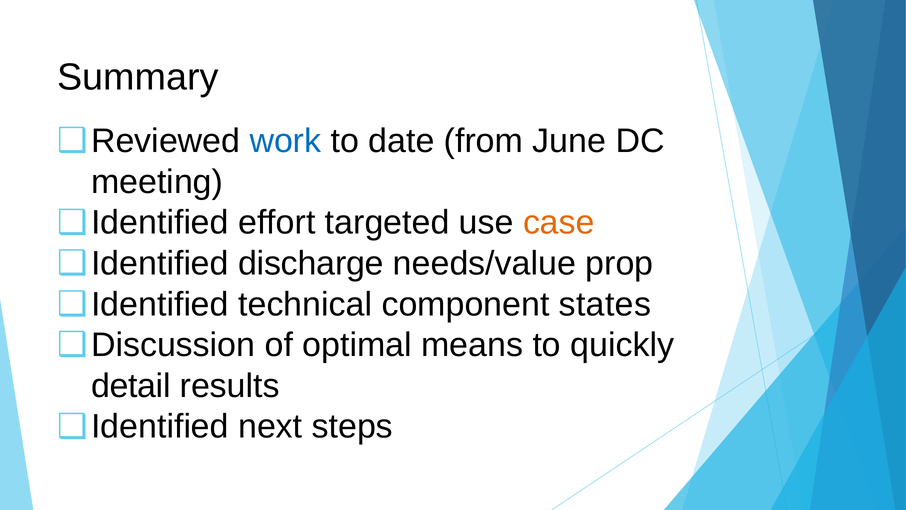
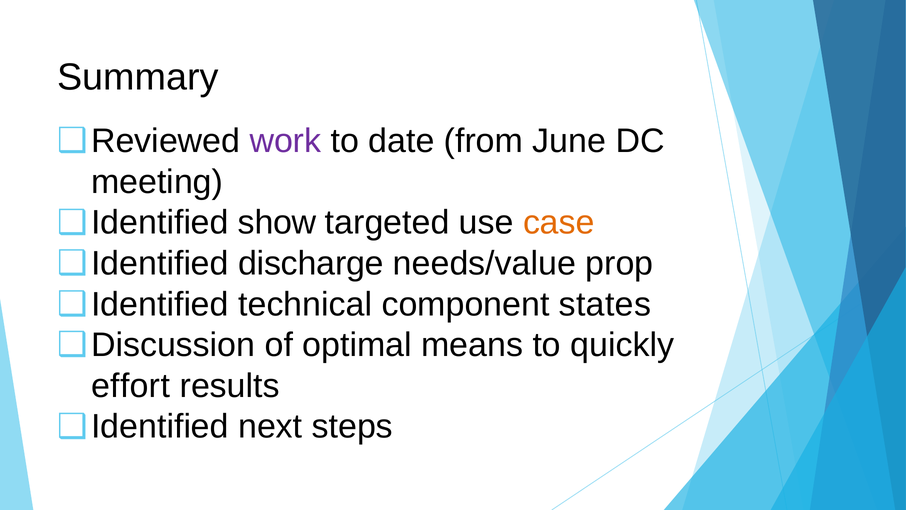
work colour: blue -> purple (285, 141)
effort: effort -> show (277, 223)
detail: detail -> effort (131, 386)
